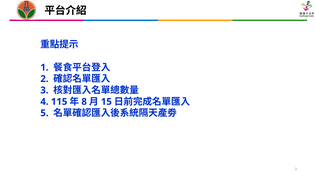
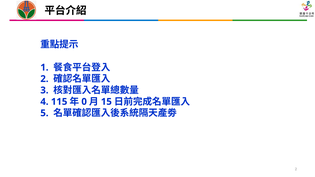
8: 8 -> 0 (84, 102)
